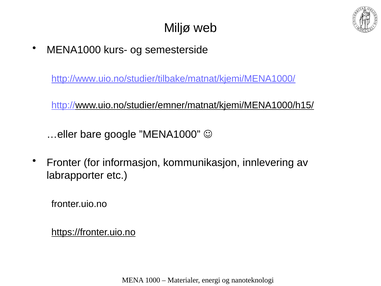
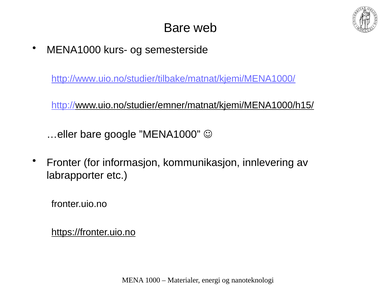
Miljø: Miljø -> Bare (177, 28)
